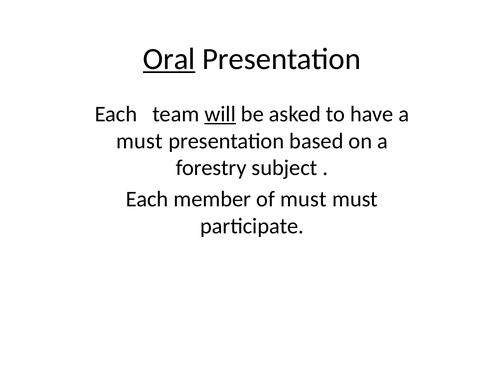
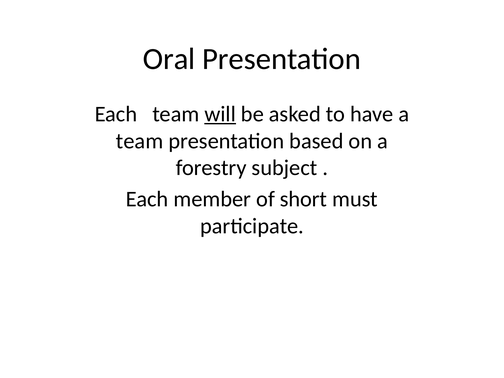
Oral underline: present -> none (169, 59)
must: must -> team (140, 141)
of must: must -> short (304, 199)
